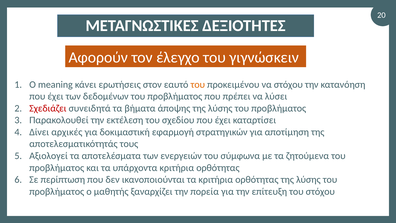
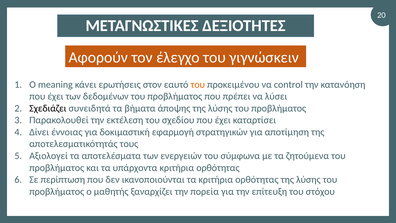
να στόχου: στόχου -> control (288, 84)
Σχεδιάζει colour: red -> black (48, 108)
αρχικές: αρχικές -> έννοιας (67, 132)
